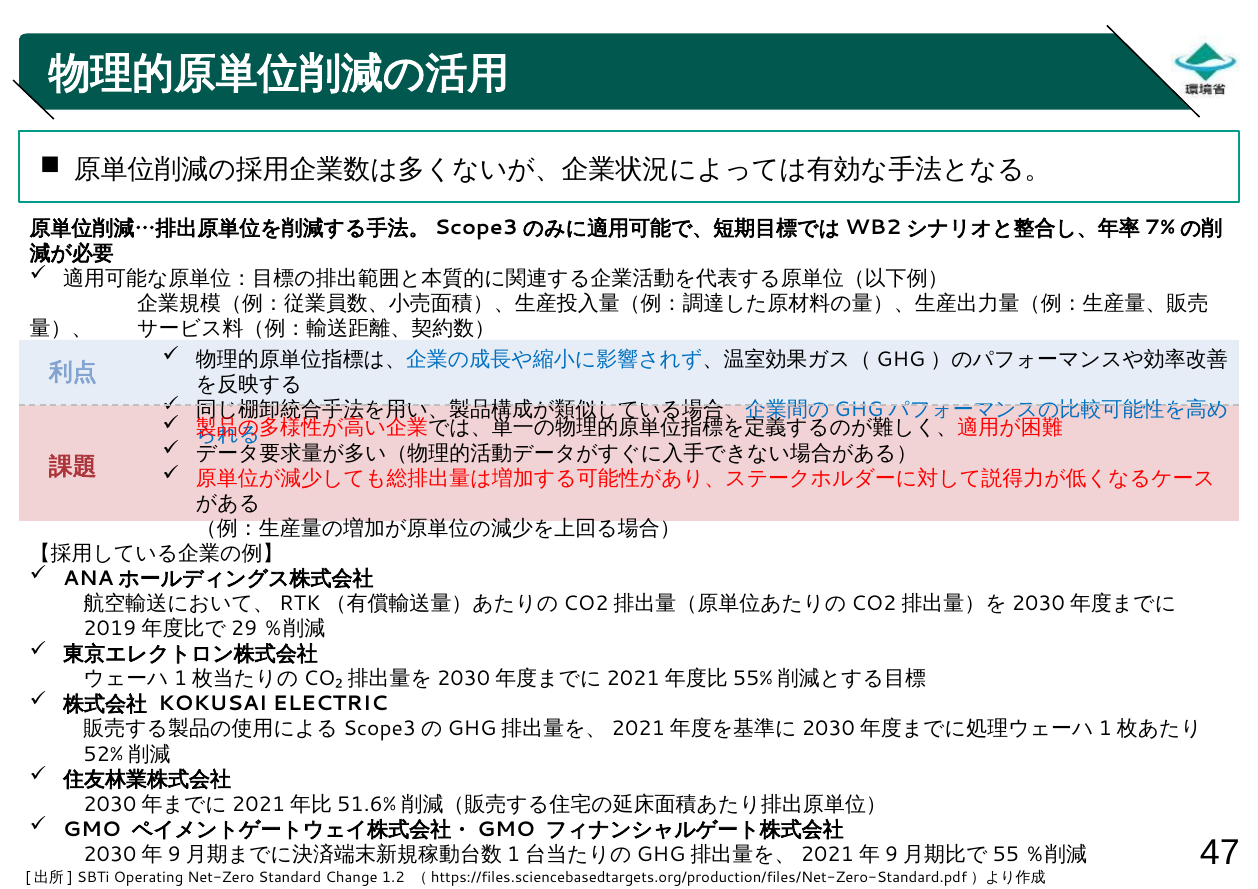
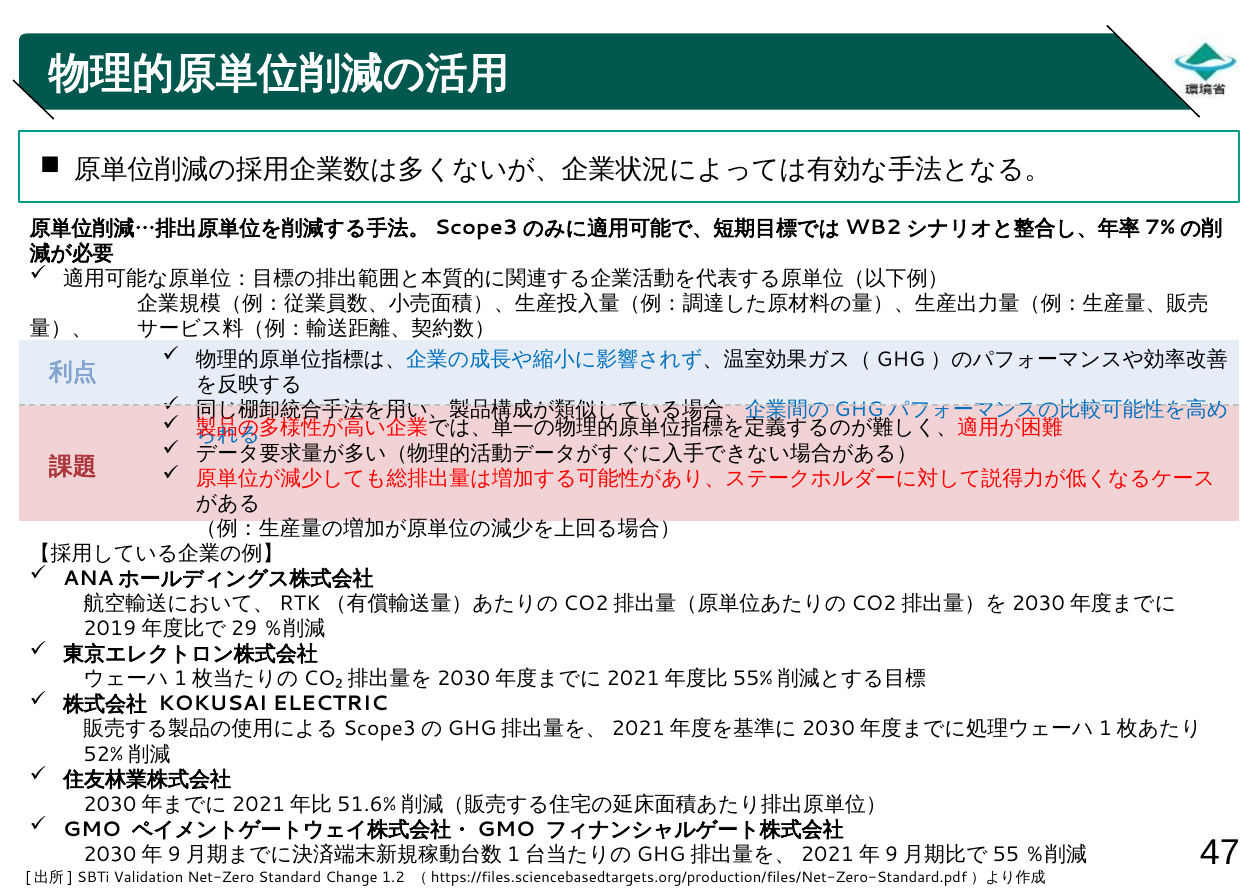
Operating: Operating -> Validation (148, 878)
